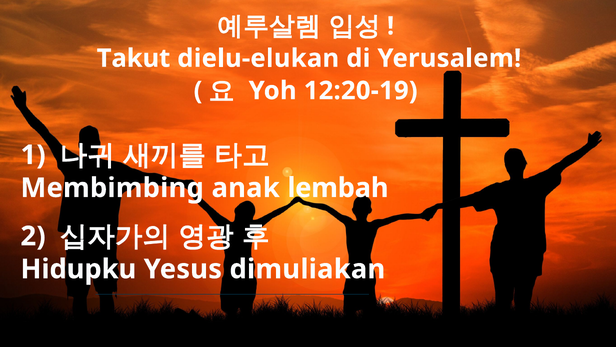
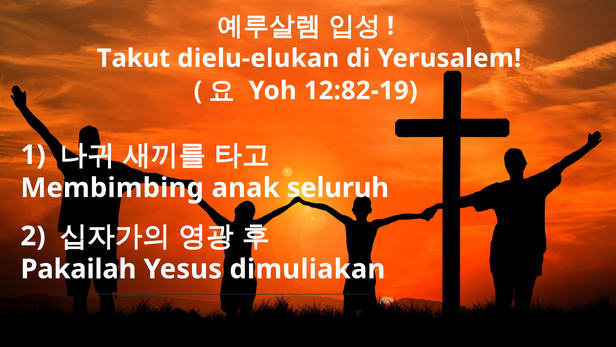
12:20-19: 12:20-19 -> 12:82-19 (361, 91)
lembah: lembah -> seluruh (338, 188)
Hidupku: Hidupku -> Pakailah (78, 269)
